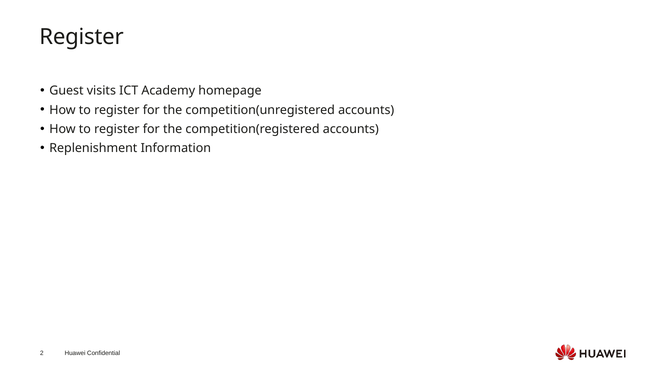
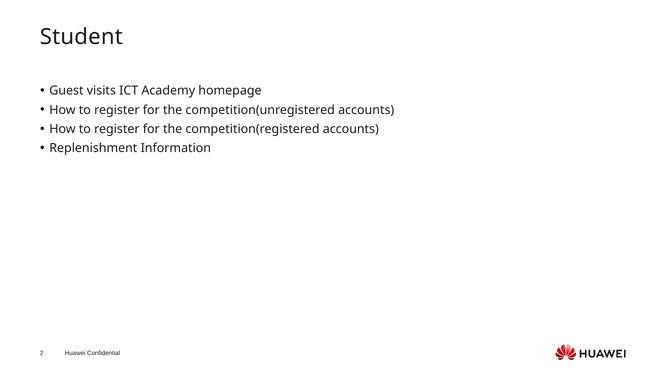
Register: Register -> Student (81, 37)
